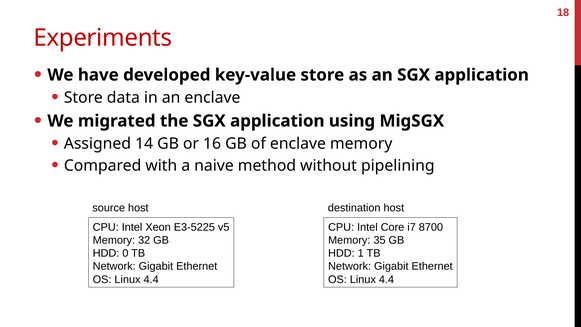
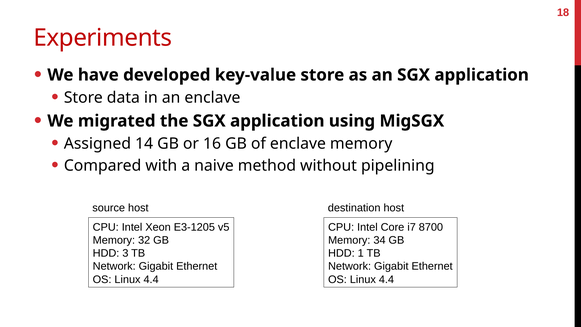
E3-5225: E3-5225 -> E3-1205 (194, 227)
35: 35 -> 34 (380, 240)
0: 0 -> 3 (125, 253)
